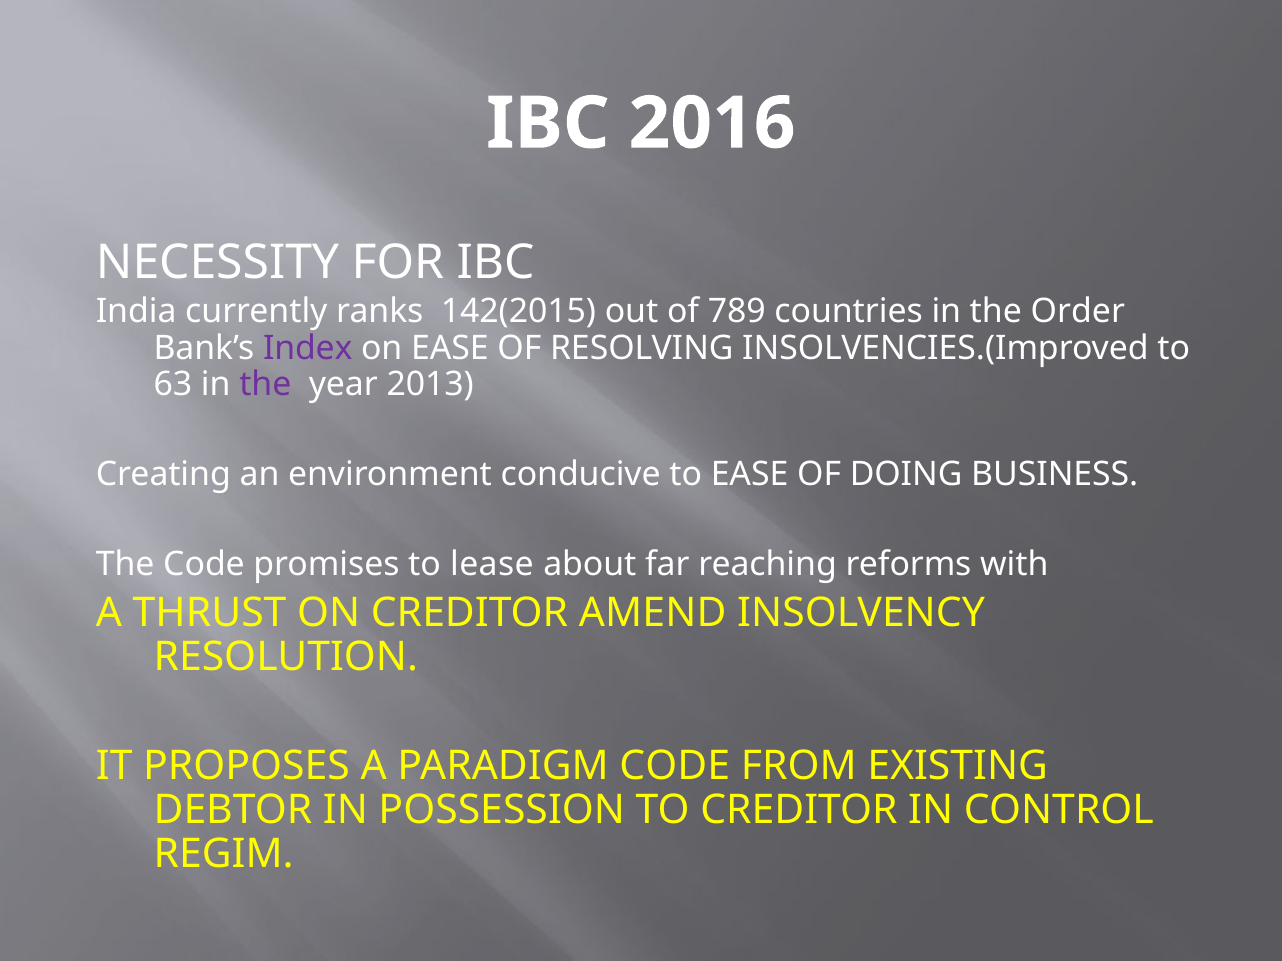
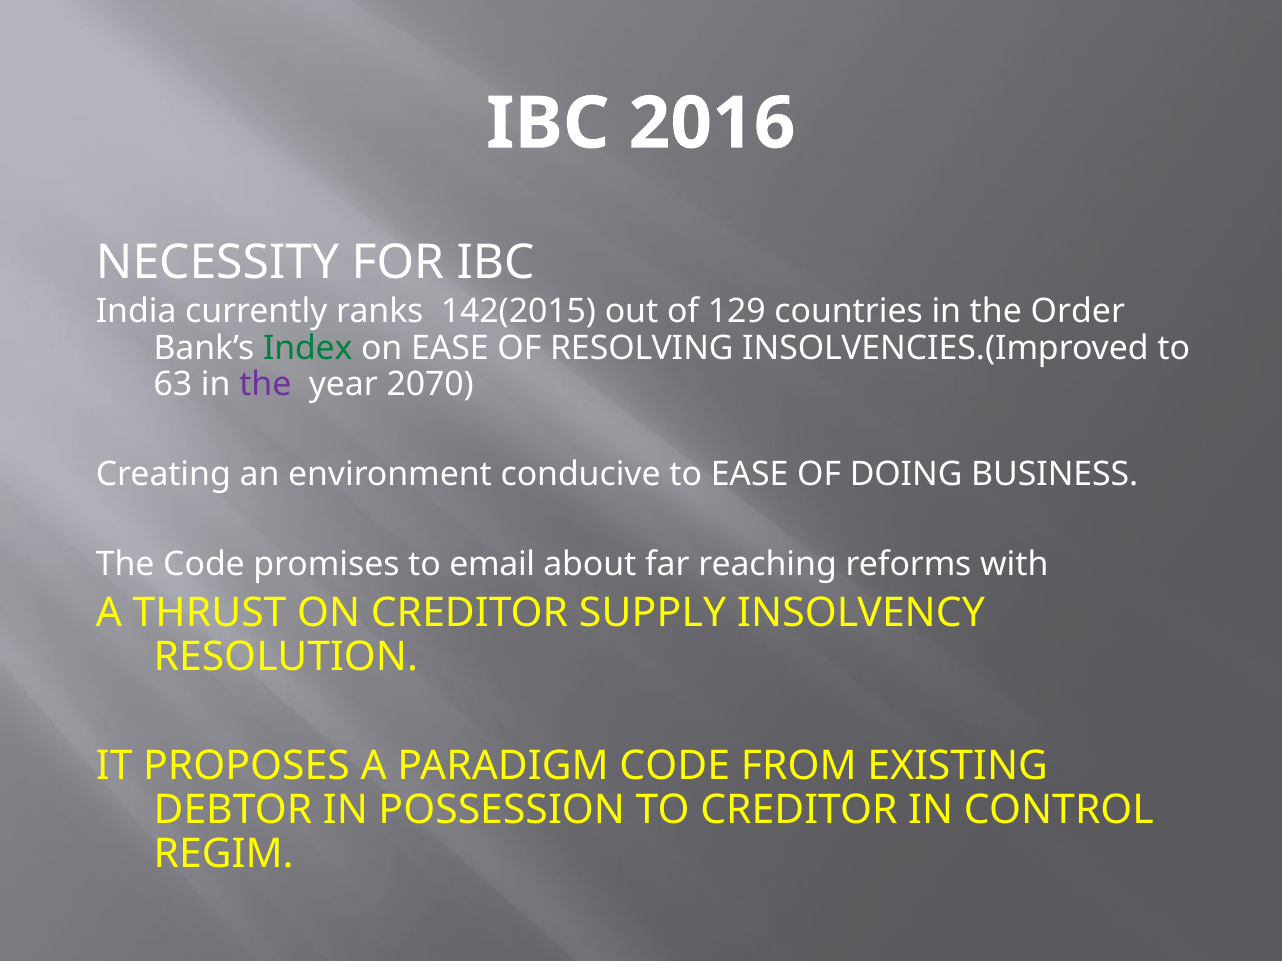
789: 789 -> 129 (737, 312)
Index colour: purple -> green (308, 348)
2013: 2013 -> 2070 (430, 385)
lease: lease -> email (492, 564)
AMEND: AMEND -> SUPPLY (653, 613)
